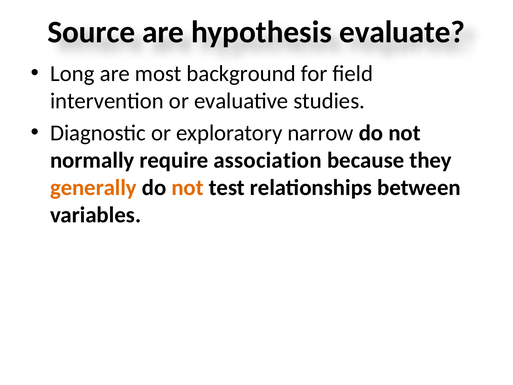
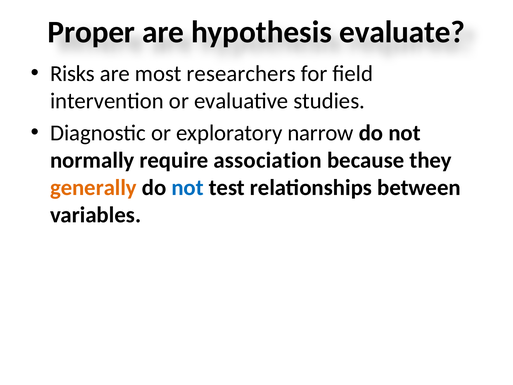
Source: Source -> Proper (91, 32)
Long: Long -> Risks (72, 73)
background: background -> researchers (241, 73)
not colour: orange -> blue (188, 187)
